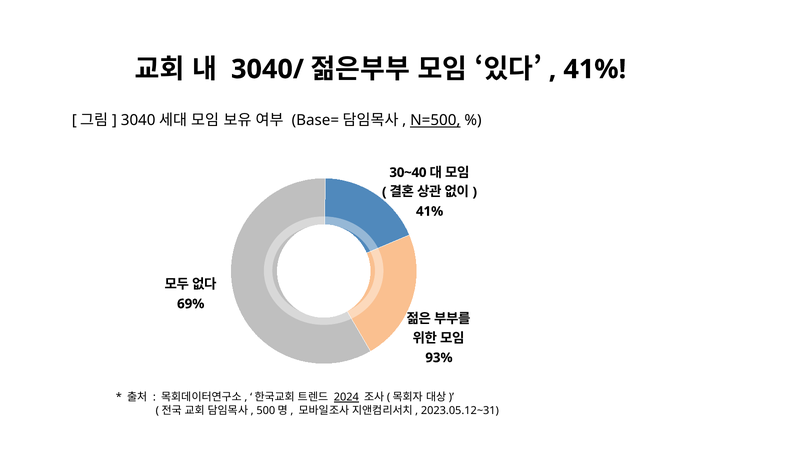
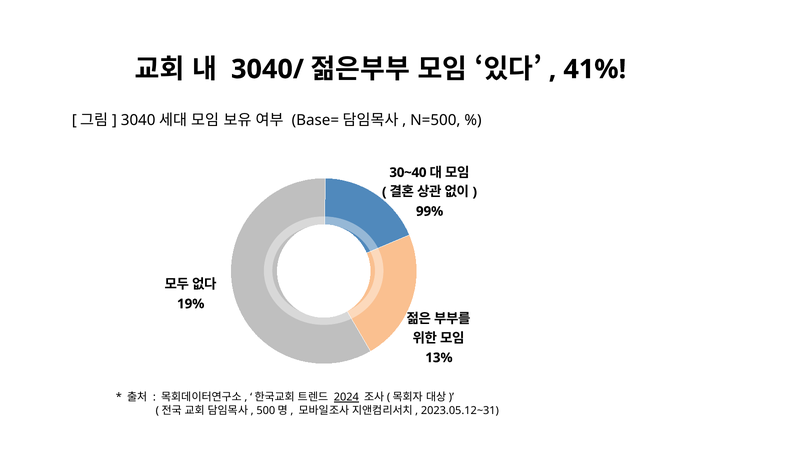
N=500 underline: present -> none (435, 120)
41%: 41% -> 99% (430, 212)
69%: 69% -> 19% (191, 304)
93%: 93% -> 13% (439, 358)
